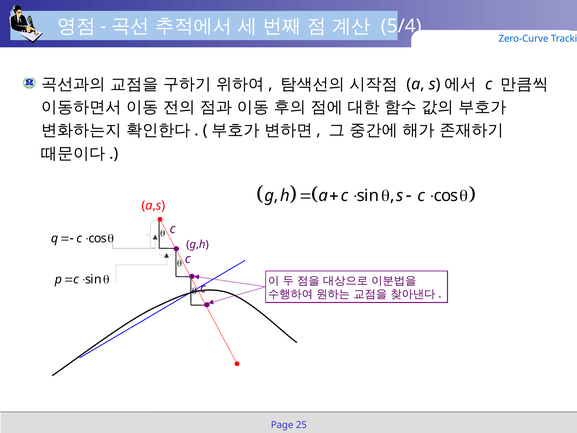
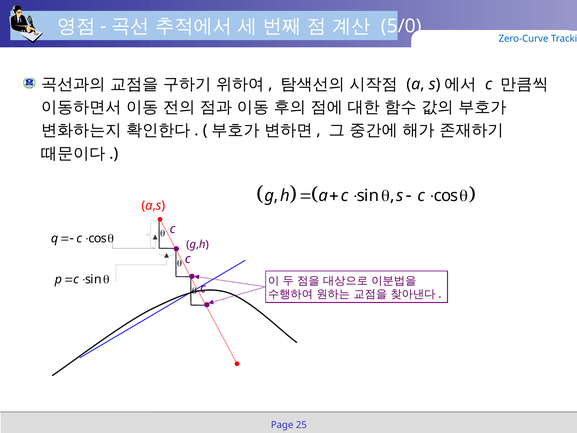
5/4: 5/4 -> 5/0 (401, 26)
